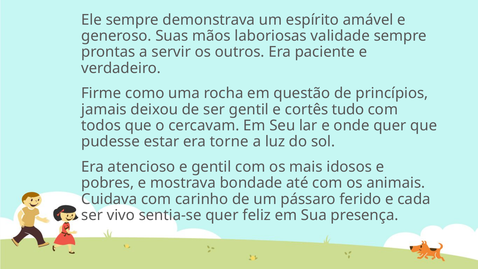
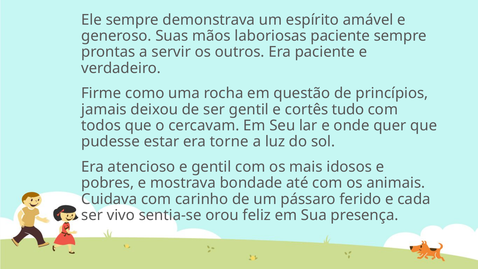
laboriosas validade: validade -> paciente (340, 36)
sentia-se quer: quer -> orou (222, 215)
